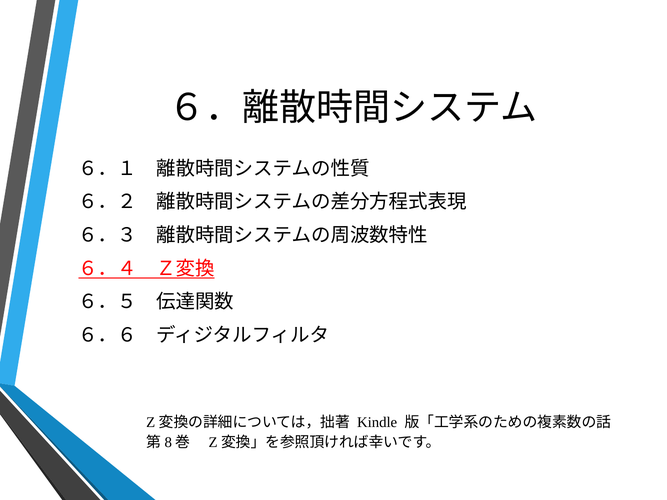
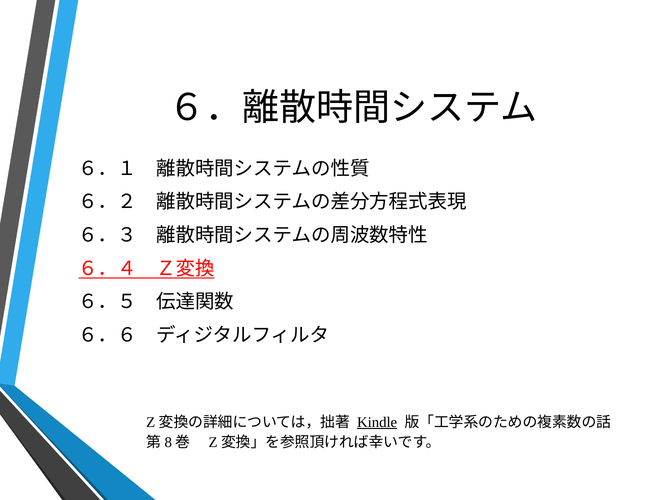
Kindle underline: none -> present (377, 422)
